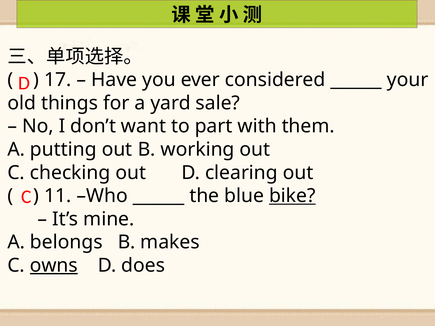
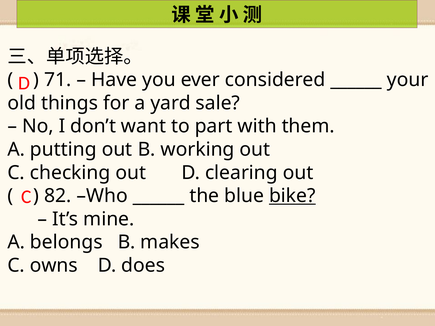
17: 17 -> 71 (58, 80)
11: 11 -> 82 (58, 196)
owns underline: present -> none (54, 266)
